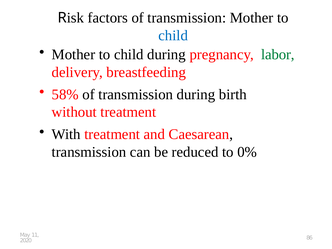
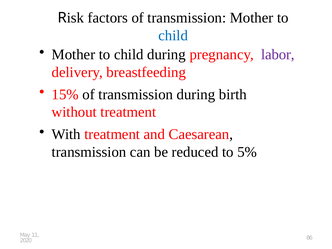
labor colour: green -> purple (278, 55)
58%: 58% -> 15% (65, 94)
0%: 0% -> 5% (247, 152)
